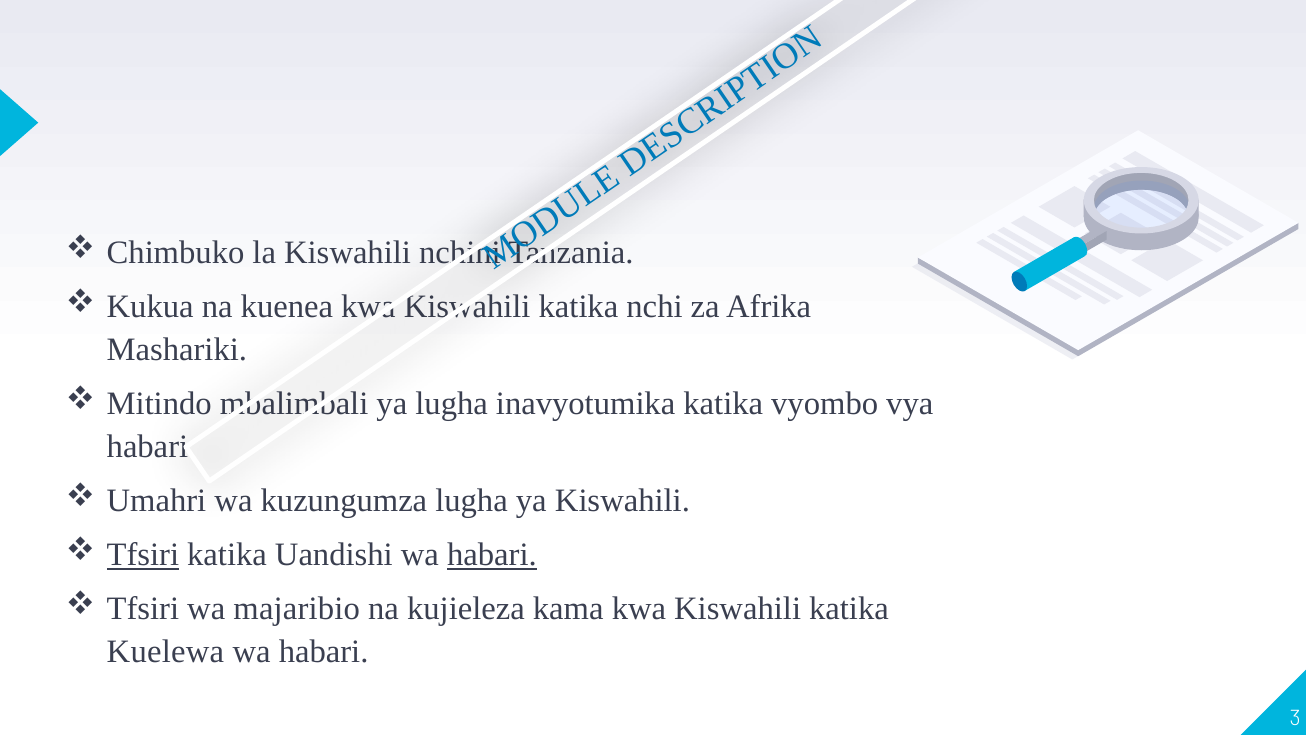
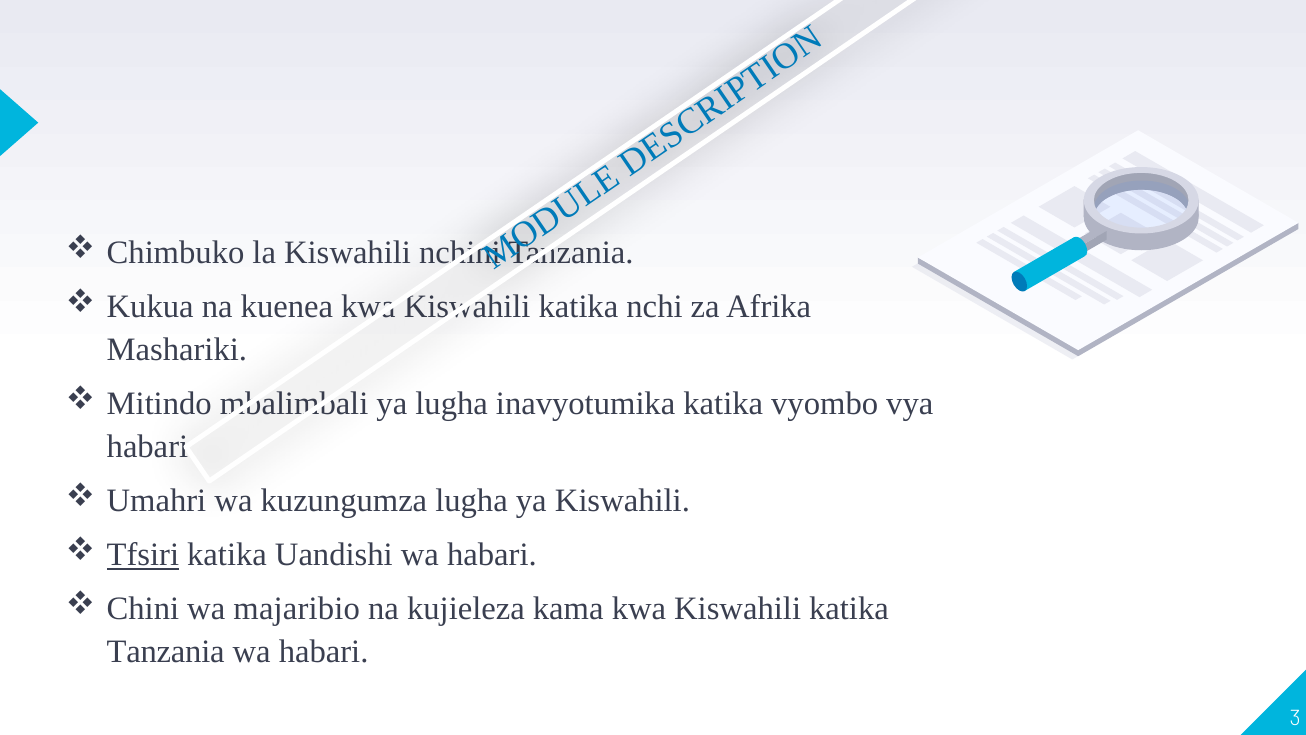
habari underline: present -> none (492, 555)
Tfsiri: Tfsiri -> Chini (143, 609)
Kuelewa: Kuelewa -> Tanzania (166, 652)
